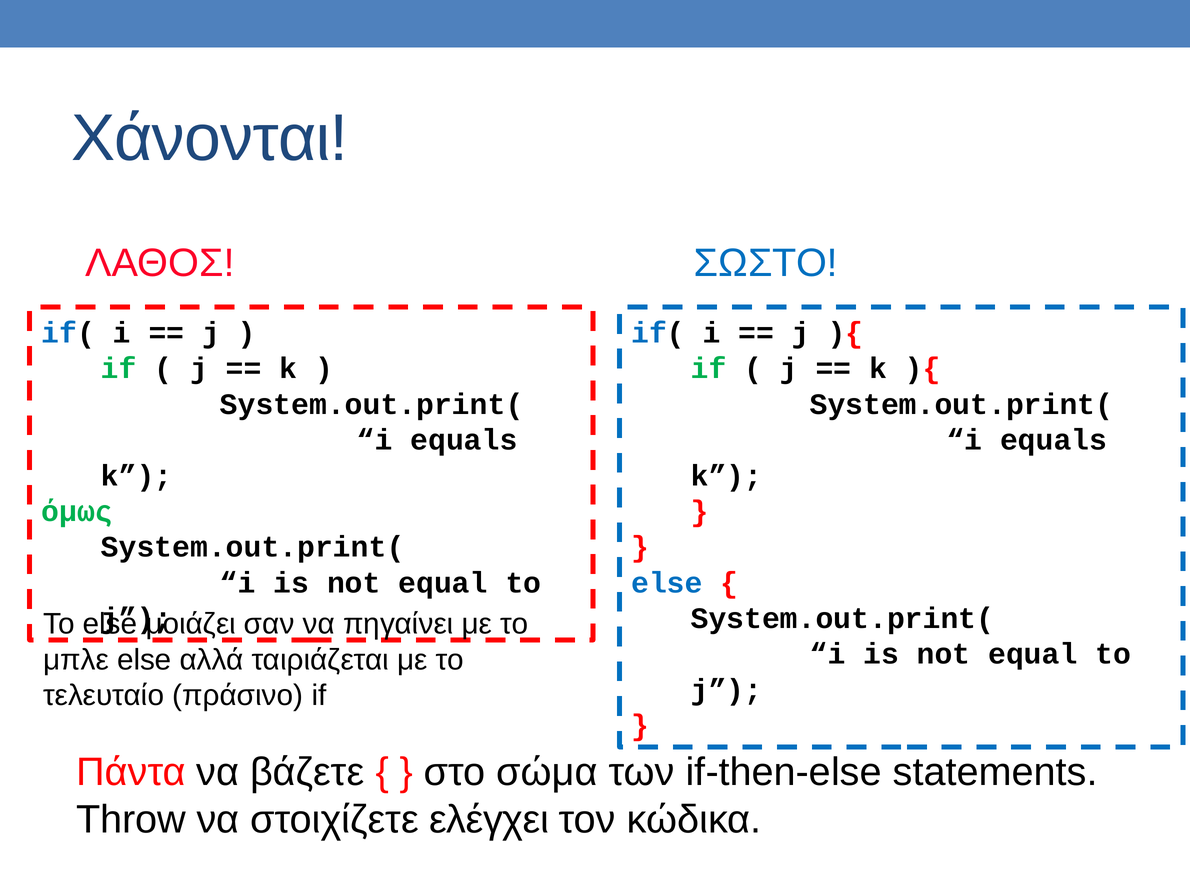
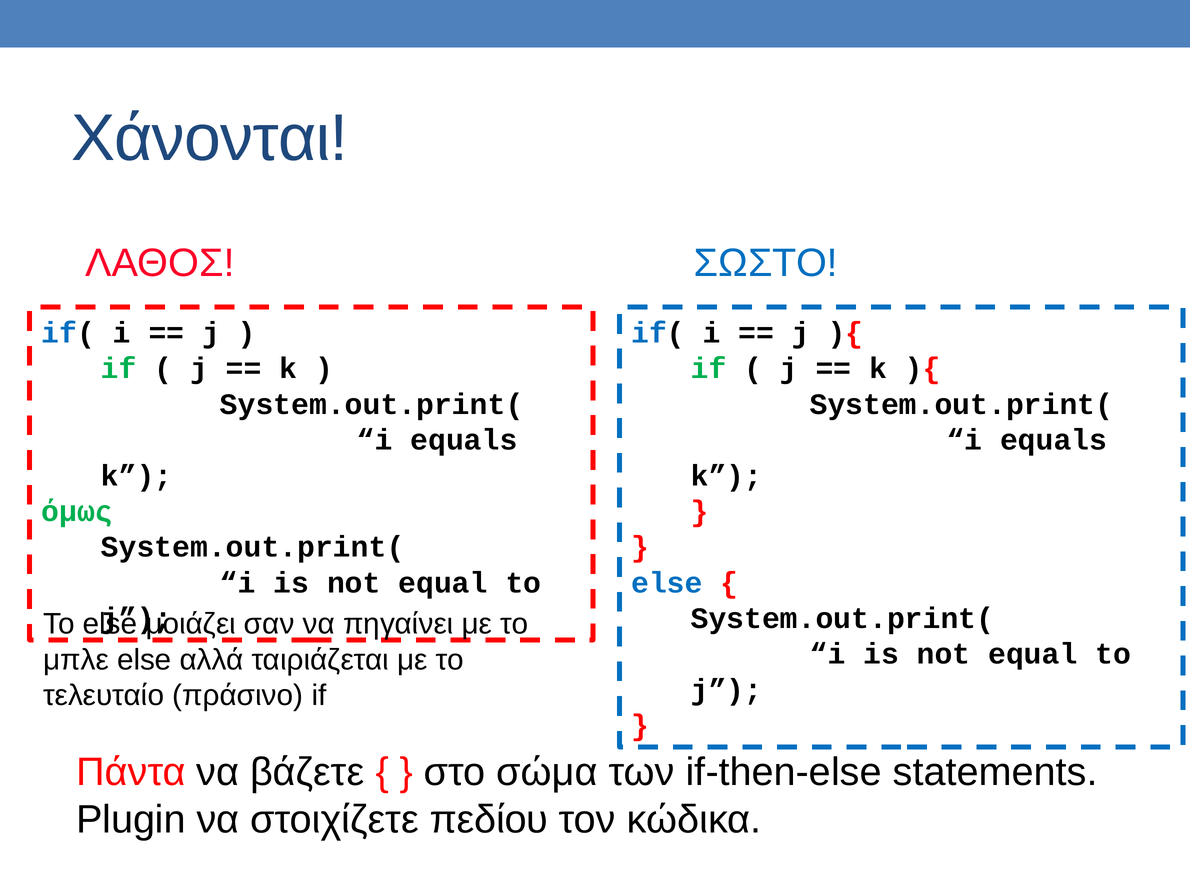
Throw: Throw -> Plugin (131, 820)
ελέγχει: ελέγχει -> πεδίου (489, 820)
